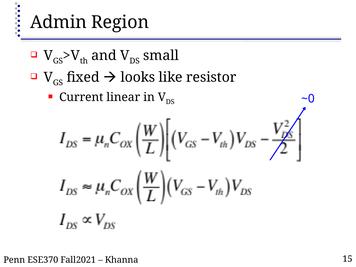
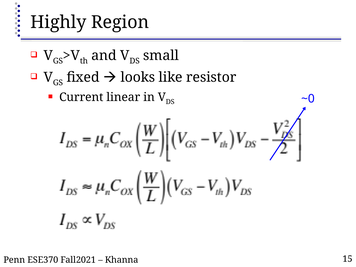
Admin: Admin -> Highly (58, 22)
